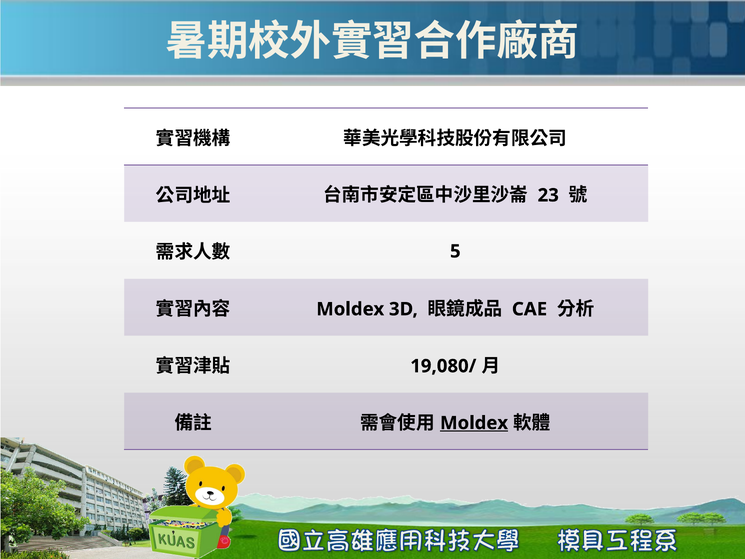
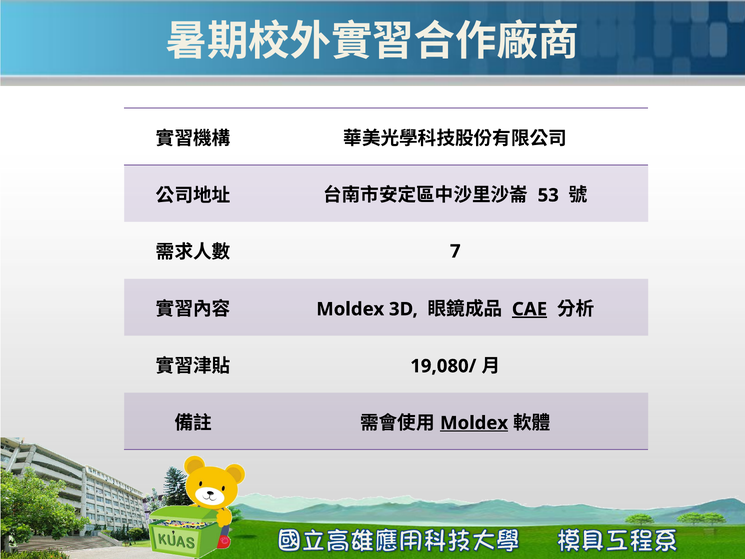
23: 23 -> 53 (548, 195)
5: 5 -> 7 (455, 251)
CAE underline: none -> present (530, 309)
